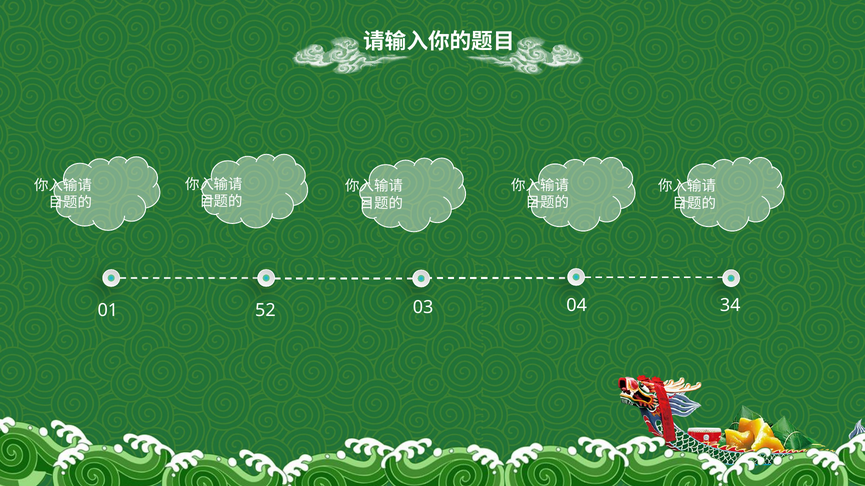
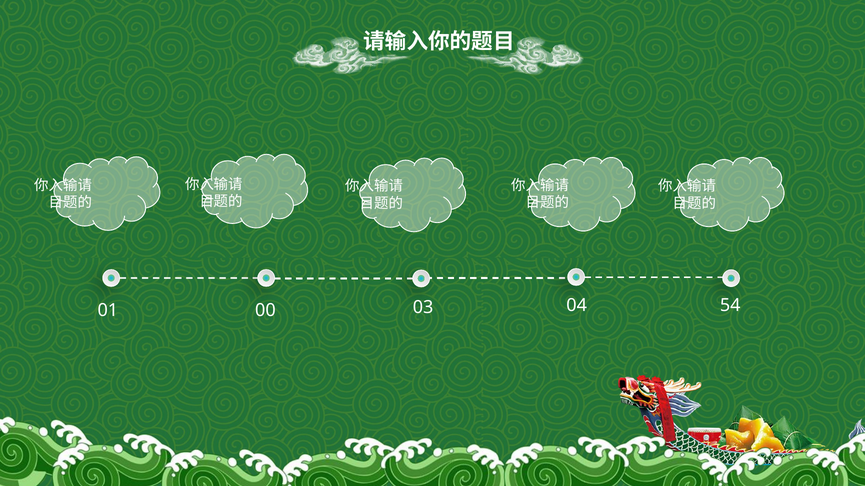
52: 52 -> 00 (265, 311)
34: 34 -> 54 (730, 306)
